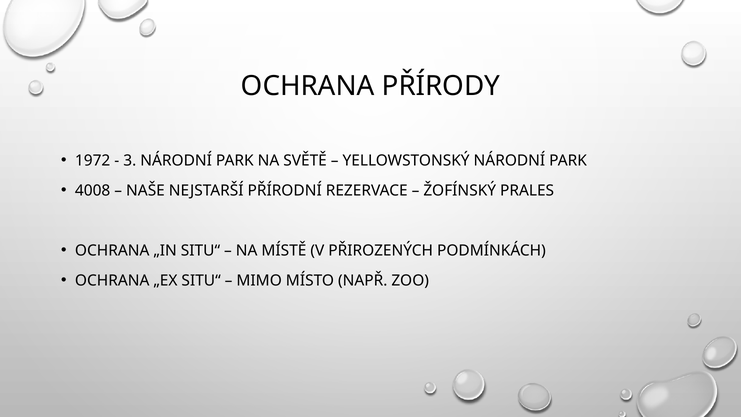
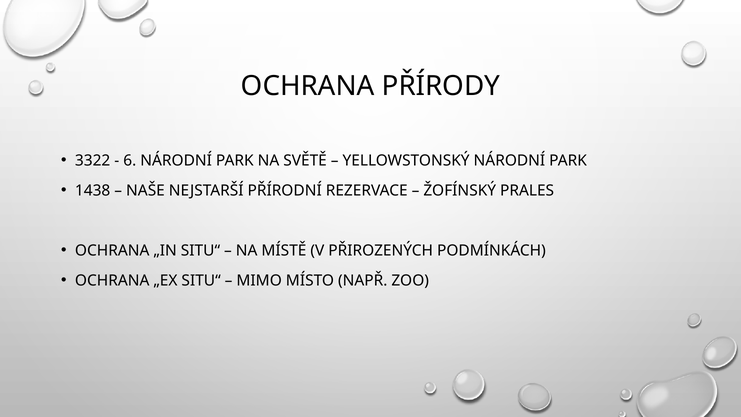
1972: 1972 -> 3322 (93, 161)
3: 3 -> 6 (130, 161)
4008: 4008 -> 1438 (93, 191)
